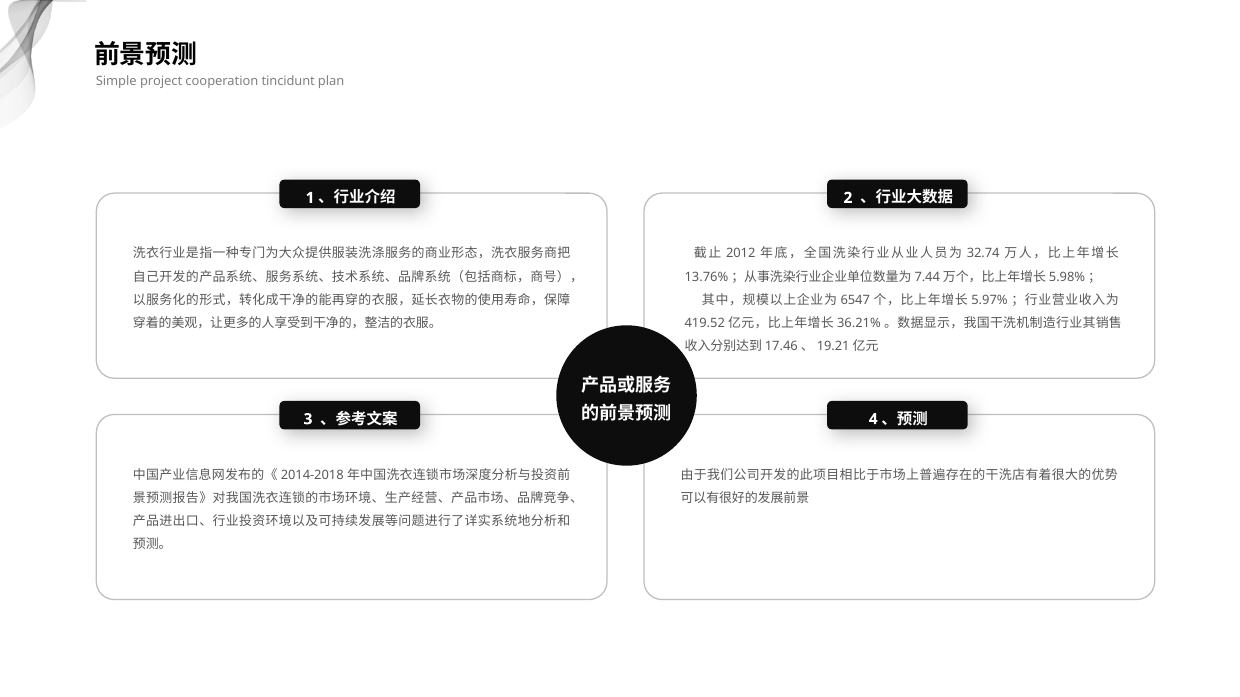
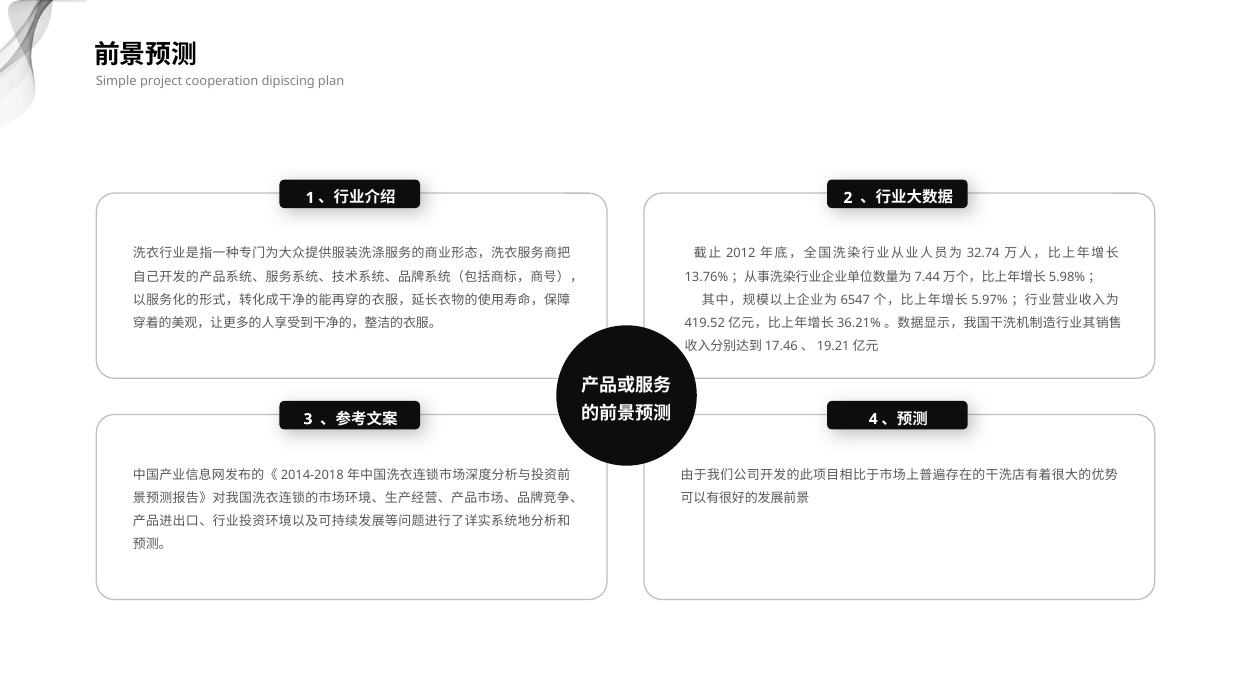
tincidunt: tincidunt -> dipiscing (288, 82)
